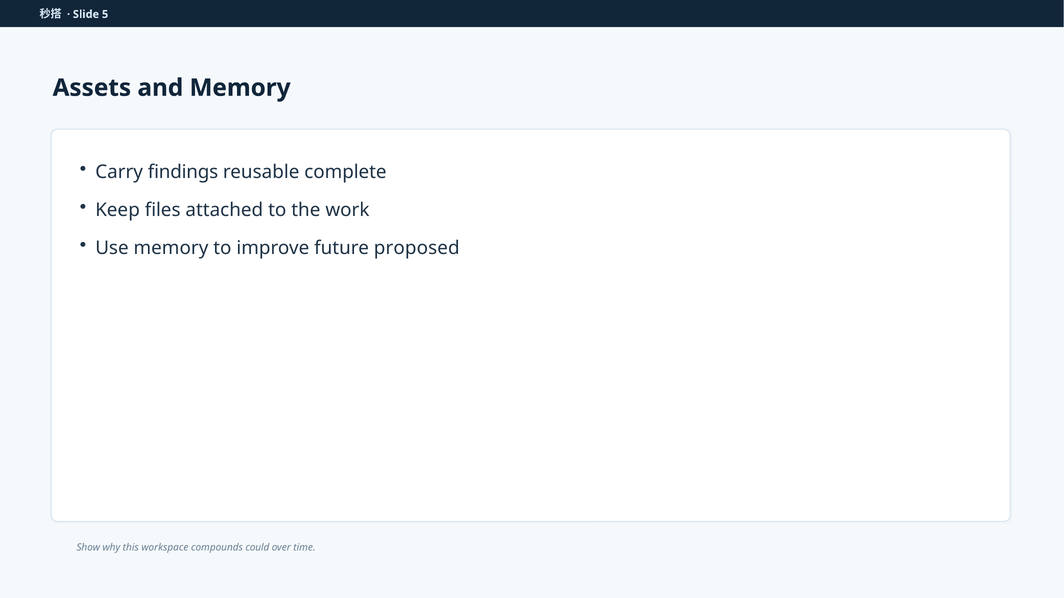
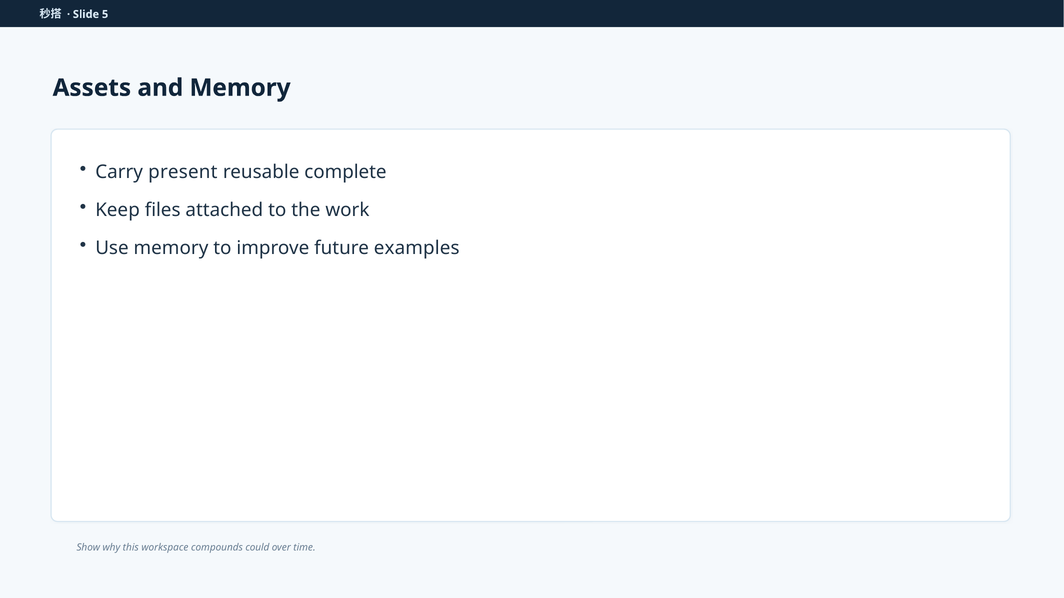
findings: findings -> present (183, 172)
proposed: proposed -> examples (417, 248)
